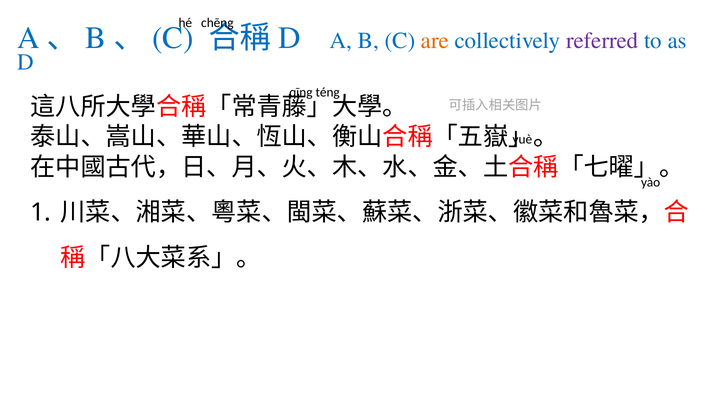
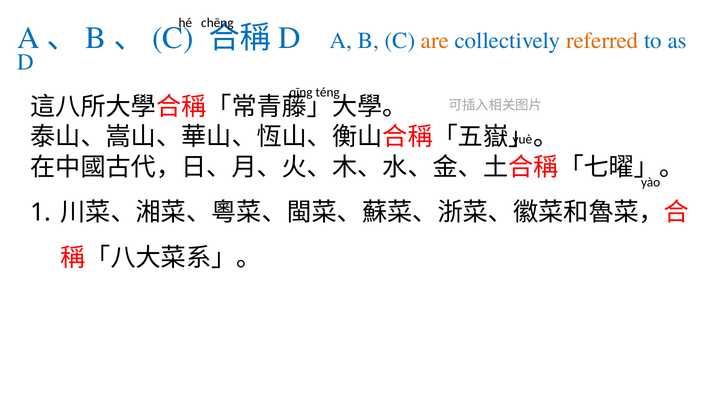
referred colour: purple -> orange (602, 41)
